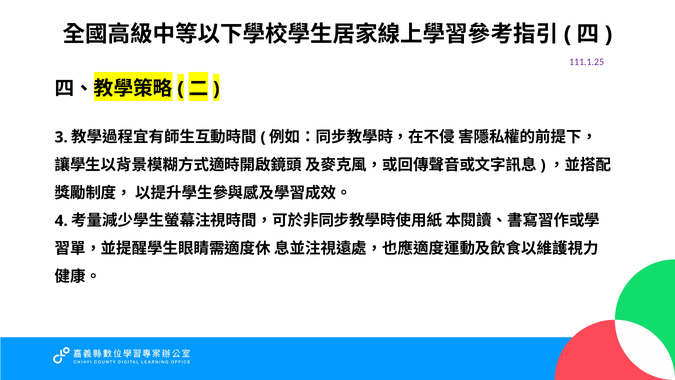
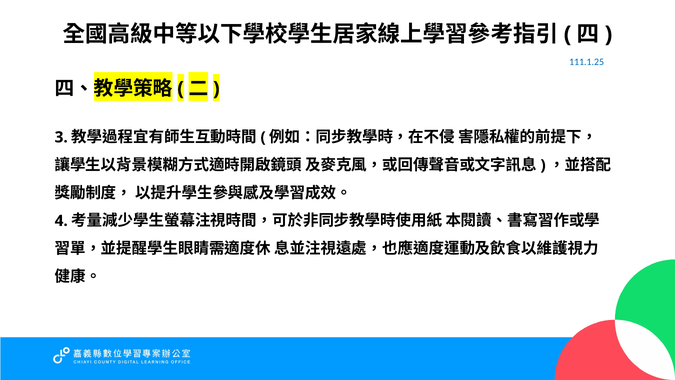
111.1.25 colour: purple -> blue (587, 62)
